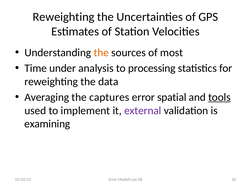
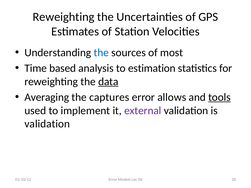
the colour: orange -> blue (101, 53)
under: under -> based (63, 68)
processing: processing -> estimation (152, 68)
data underline: none -> present (108, 82)
spatial: spatial -> allows (172, 97)
examining: examining -> validation (47, 124)
